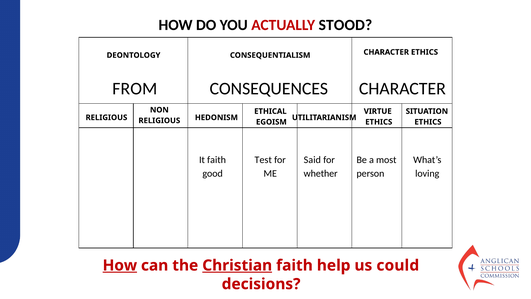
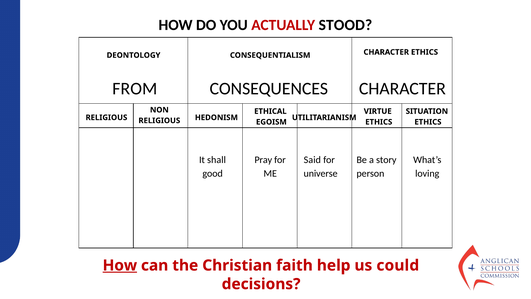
It faith: faith -> shall (217, 160)
Test: Test -> Pray (263, 160)
most: most -> story (386, 160)
whether: whether -> universe (321, 173)
Christian underline: present -> none (237, 265)
